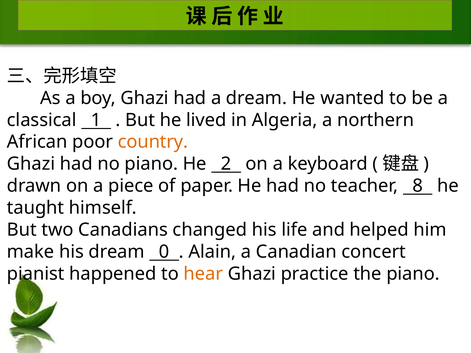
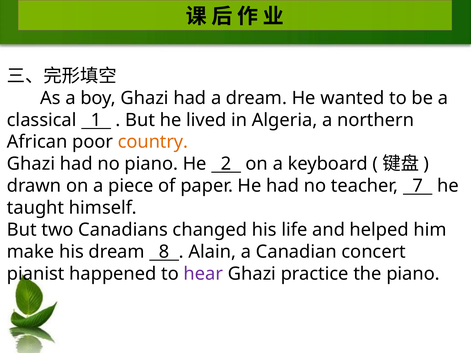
8: 8 -> 7 (418, 186)
0: 0 -> 8 (164, 252)
hear colour: orange -> purple (203, 274)
